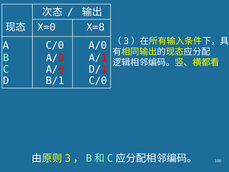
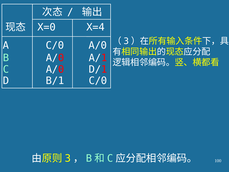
X=8: X=8 -> X=4 (96, 27)
